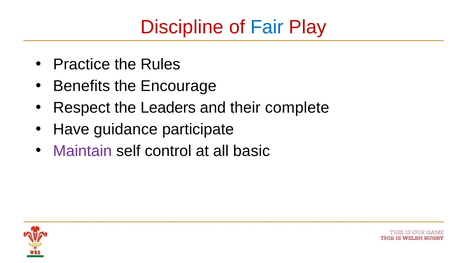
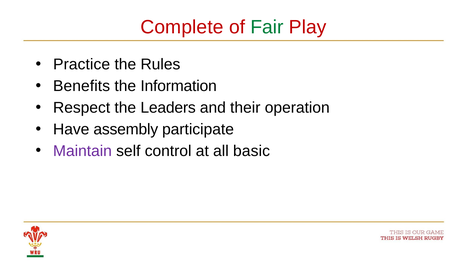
Discipline: Discipline -> Complete (182, 27)
Fair colour: blue -> green (267, 27)
Encourage: Encourage -> Information (179, 86)
complete: complete -> operation (297, 108)
guidance: guidance -> assembly (126, 129)
